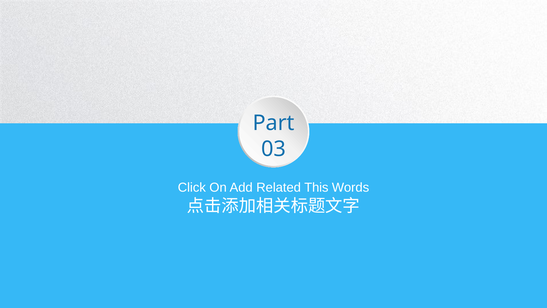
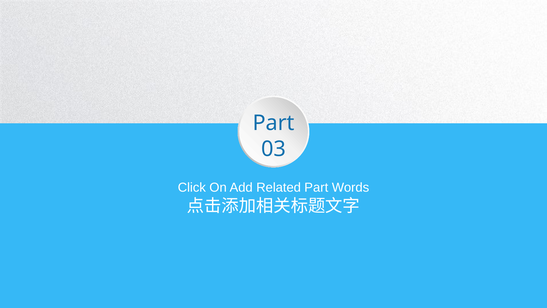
Related This: This -> Part (316, 188)
